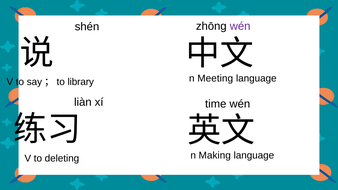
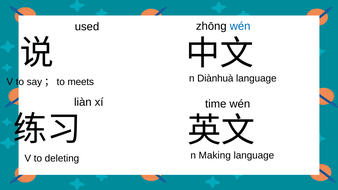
shén: shén -> used (87, 27)
wén colour: purple -> blue (240, 26)
Meeting: Meeting -> Diànhuà (215, 78)
library: library -> meets (81, 82)
